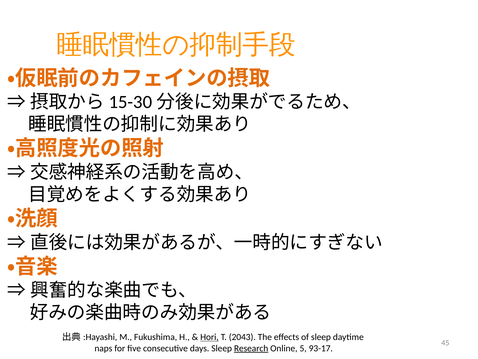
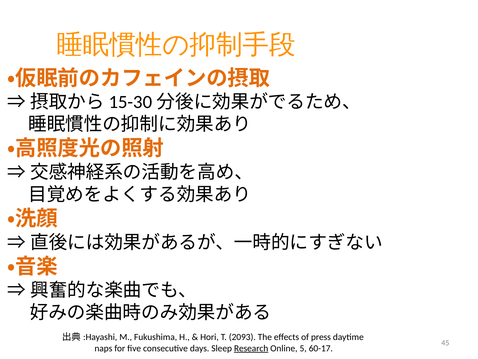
Hori underline: present -> none (209, 337)
2043: 2043 -> 2093 (242, 337)
of sleep: sleep -> press (321, 337)
93-17: 93-17 -> 60-17 (321, 348)
